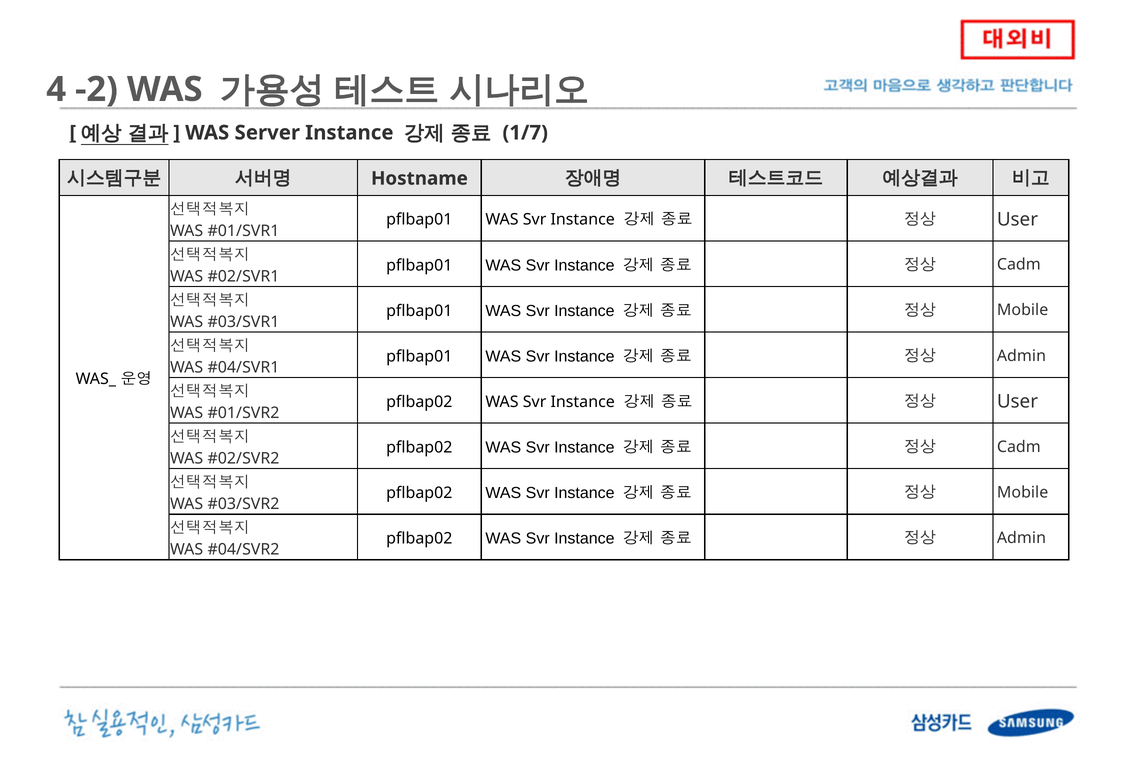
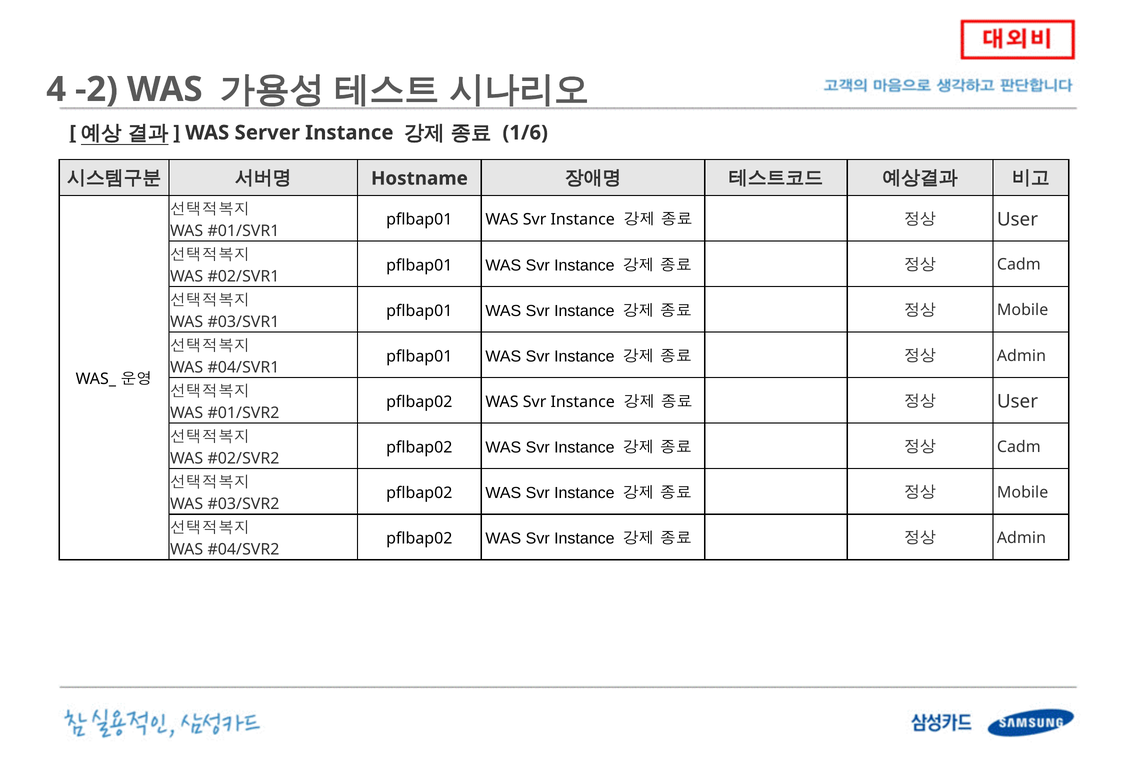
1/7: 1/7 -> 1/6 (525, 133)
